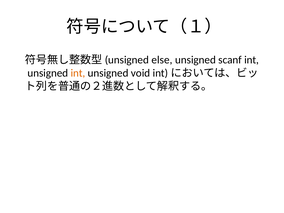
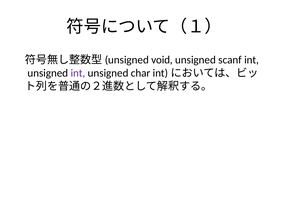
else: else -> void (162, 60)
int colour: orange -> purple (78, 73)
void: void -> char (141, 73)
